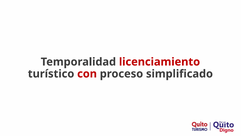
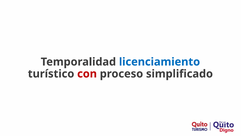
licenciamiento colour: red -> blue (159, 62)
